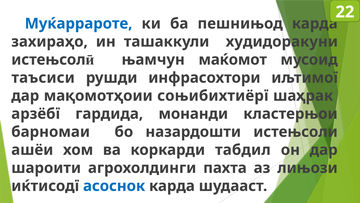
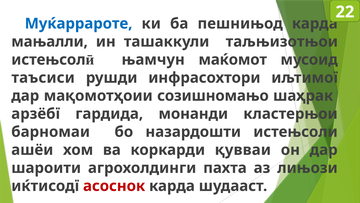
захираҳо: захираҳо -> мањалли (50, 42)
худидоракуни: худидоракуни -> таљњизотњои (282, 42)
соњибихтиёрї: соњибихтиёрї -> созишномањо (213, 96)
табдил: табдил -> қувваи (243, 150)
асоснок colour: blue -> red (114, 186)
